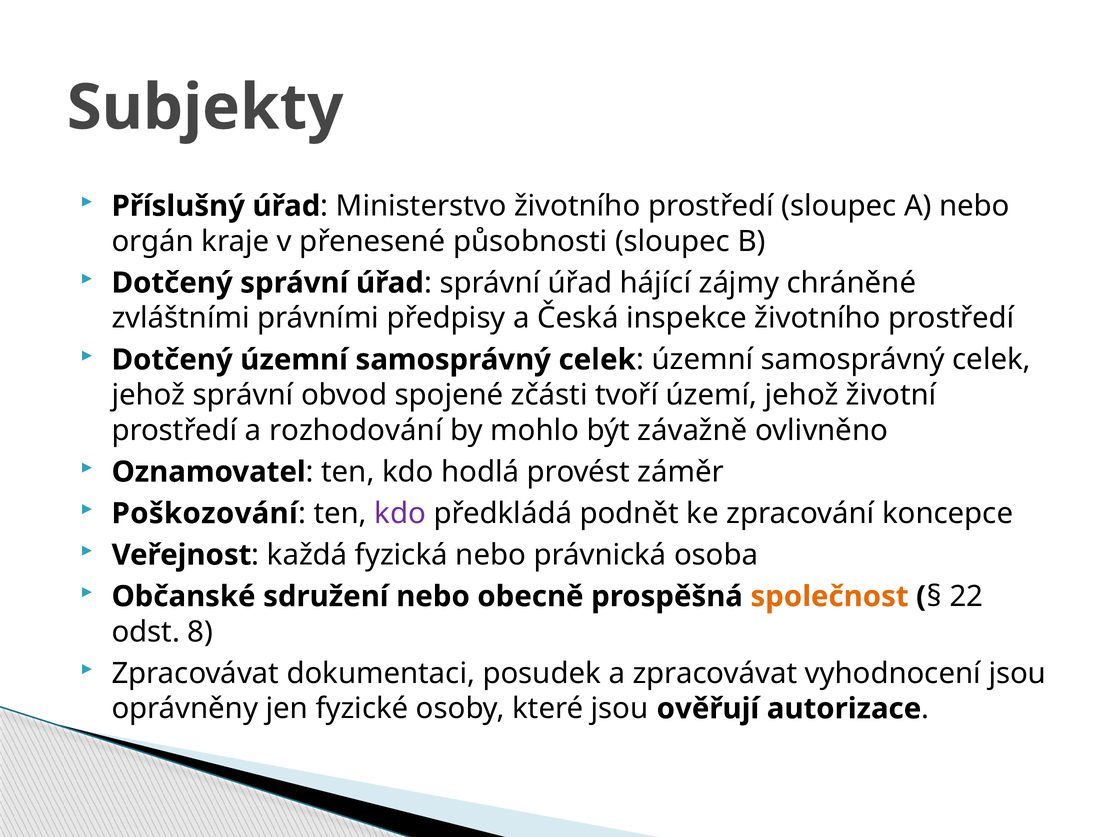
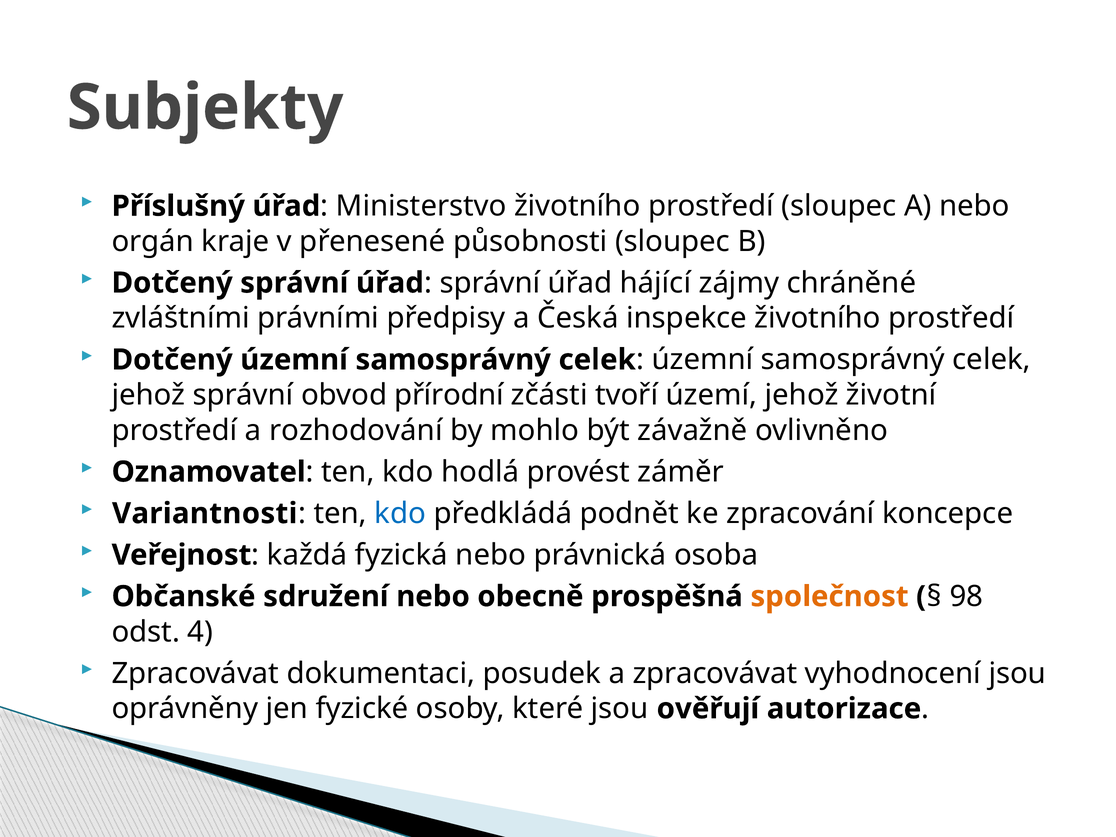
spojené: spojené -> přírodní (449, 395)
Poškozování: Poškozování -> Variantnosti (205, 513)
kdo colour: purple -> blue (400, 513)
22: 22 -> 98 (966, 596)
8: 8 -> 4 (200, 632)
